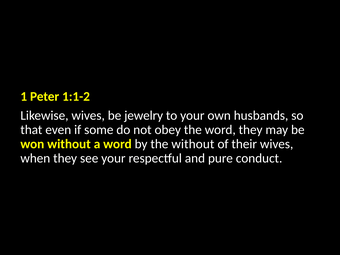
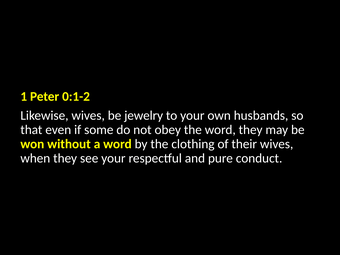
1:1-2: 1:1-2 -> 0:1-2 (76, 97)
the without: without -> clothing (193, 144)
